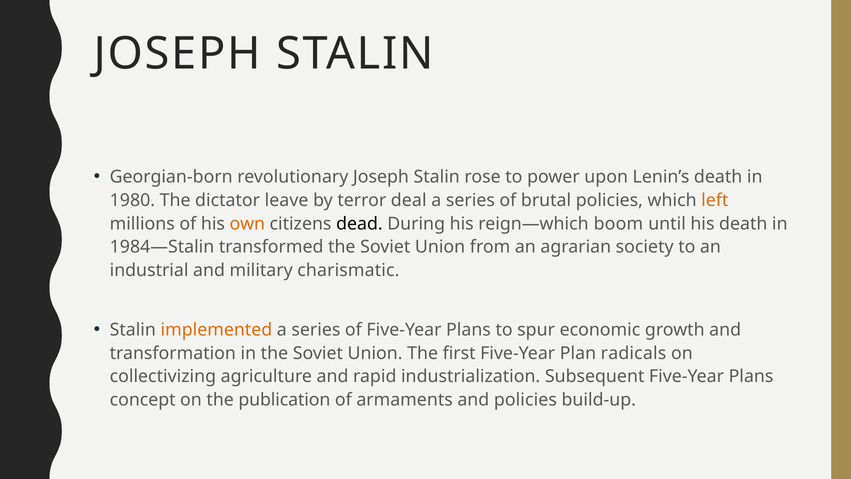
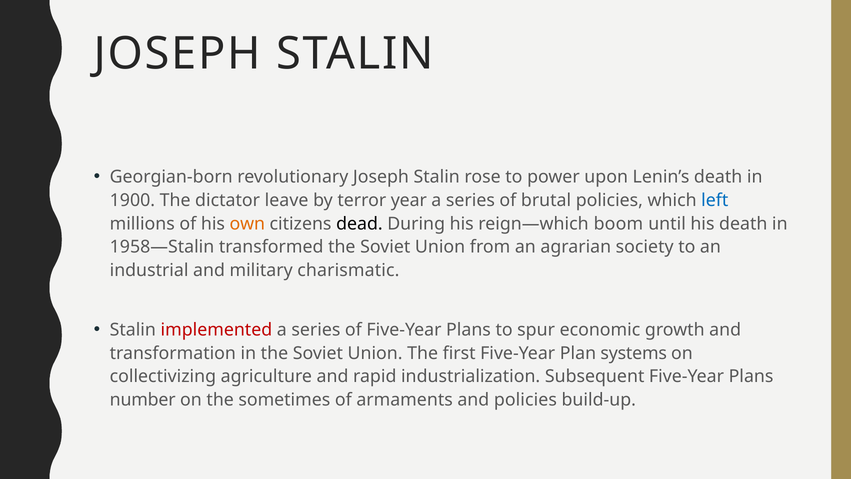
1980: 1980 -> 1900 (132, 200)
deal: deal -> year (409, 200)
left colour: orange -> blue (715, 200)
1984—Stalin: 1984—Stalin -> 1958—Stalin (162, 247)
implemented colour: orange -> red (216, 330)
radicals: radicals -> systems (634, 353)
concept: concept -> number (143, 400)
publication: publication -> sometimes (284, 400)
